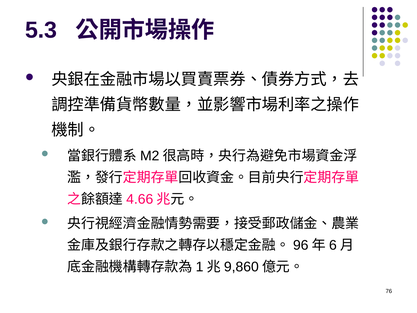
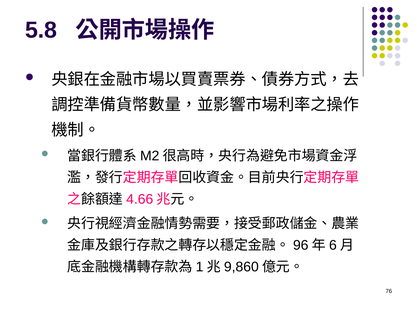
5.3: 5.3 -> 5.8 (41, 30)
